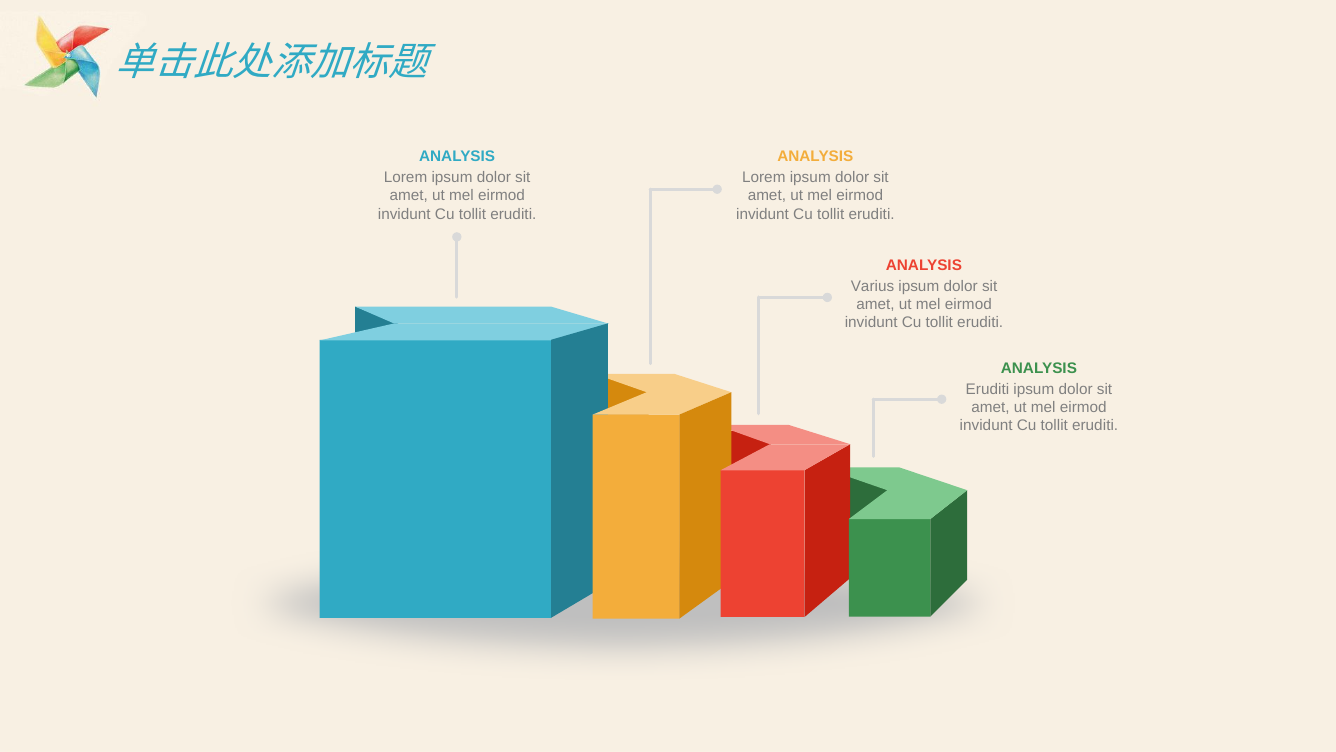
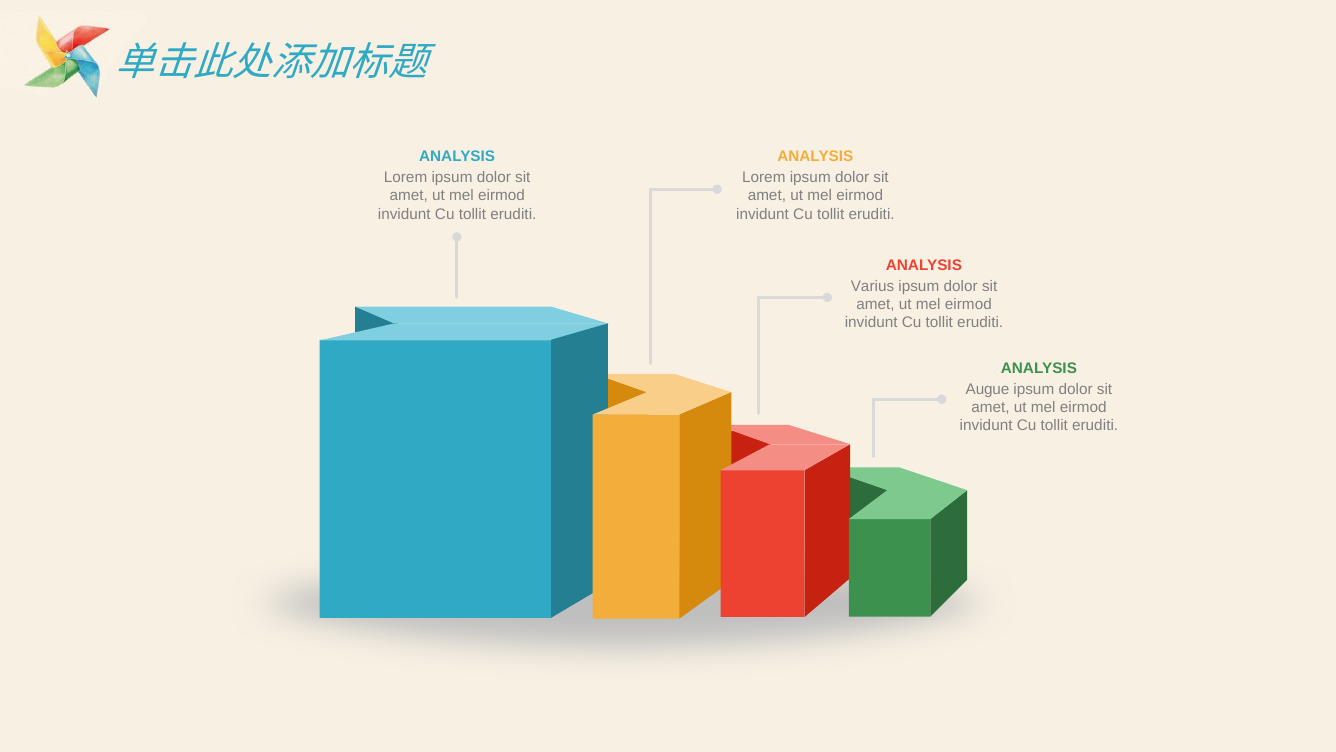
Eruditi: Eruditi -> Augue (988, 389)
